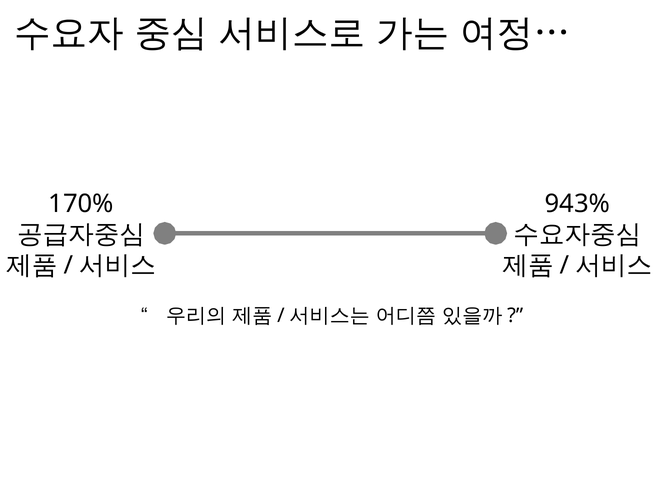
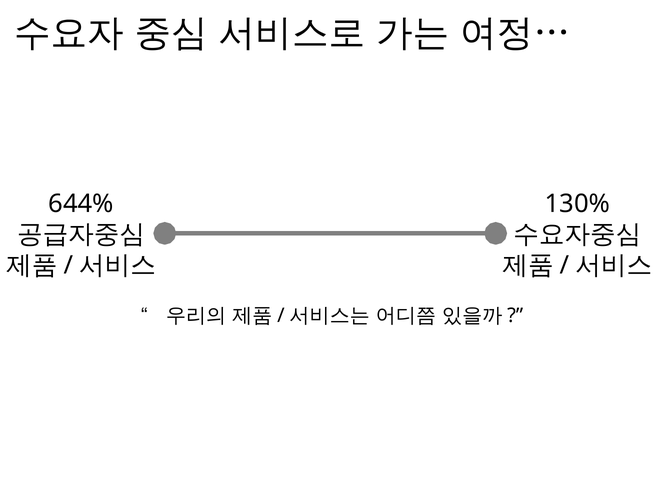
170%: 170% -> 644% (81, 204)
943%: 943% -> 130% (577, 204)
